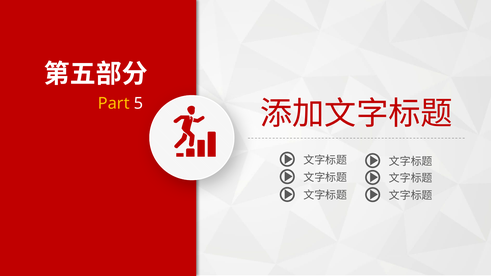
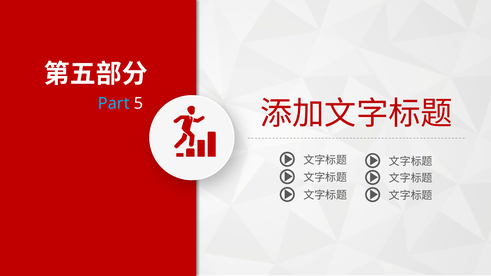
Part colour: yellow -> light blue (114, 104)
